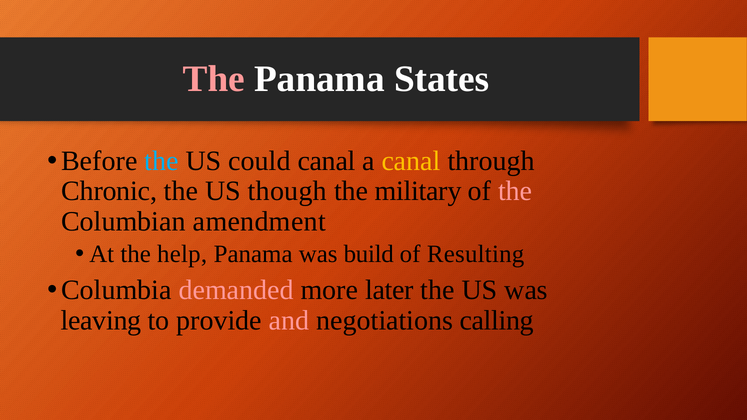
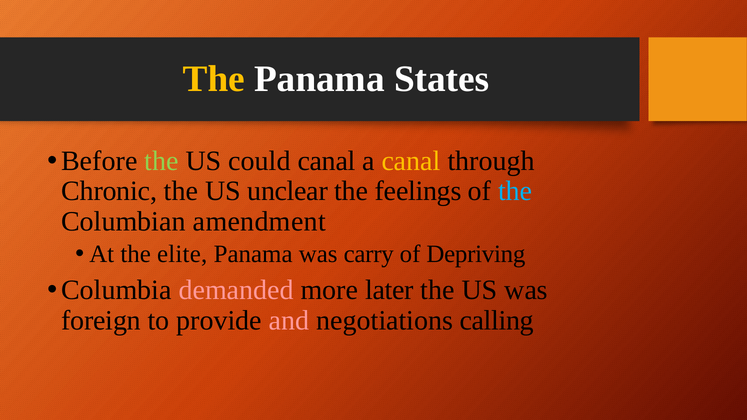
The colour: pink -> yellow (214, 79)
the colour: light blue -> light green (162, 161)
though: though -> unclear (288, 191)
military: military -> feelings (418, 191)
the colour: pink -> light blue (515, 191)
help: help -> elite (182, 254)
build: build -> carry (369, 254)
Resulting: Resulting -> Depriving (476, 254)
leaving: leaving -> foreign (101, 321)
